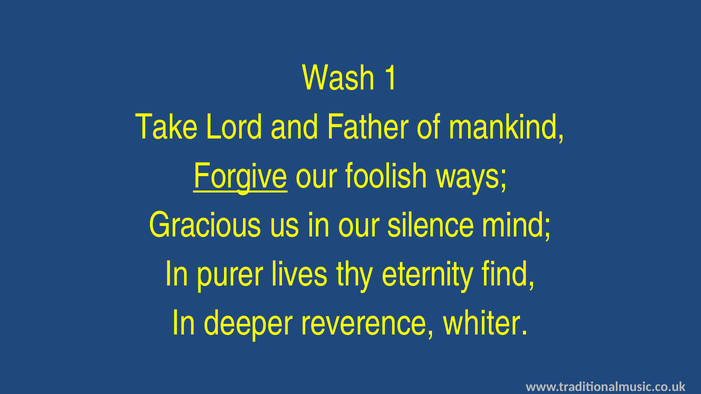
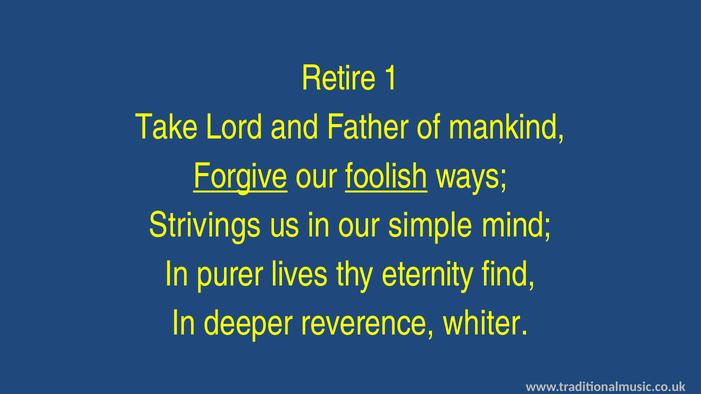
Wash: Wash -> Retire (339, 78)
foolish underline: none -> present (386, 176)
Gracious: Gracious -> Strivings (205, 226)
silence: silence -> simple (431, 226)
